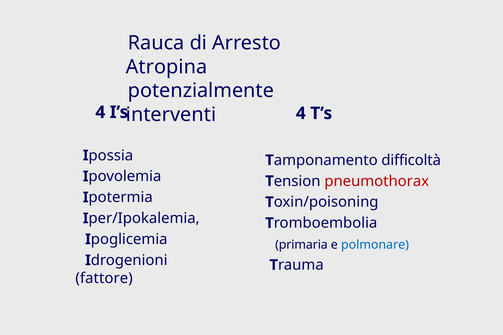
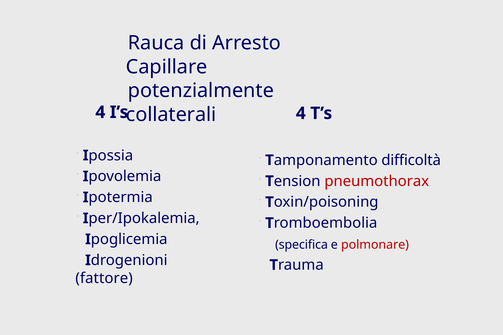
Atropina: Atropina -> Capillare (167, 67)
interventi: interventi -> collaterali (171, 115)
primaria: primaria -> specifica (301, 245)
polmonare colour: blue -> red (375, 245)
